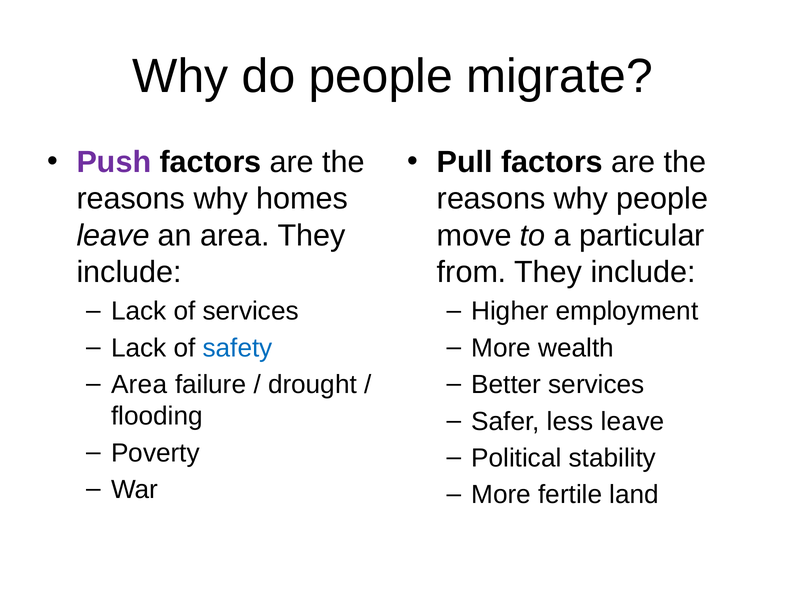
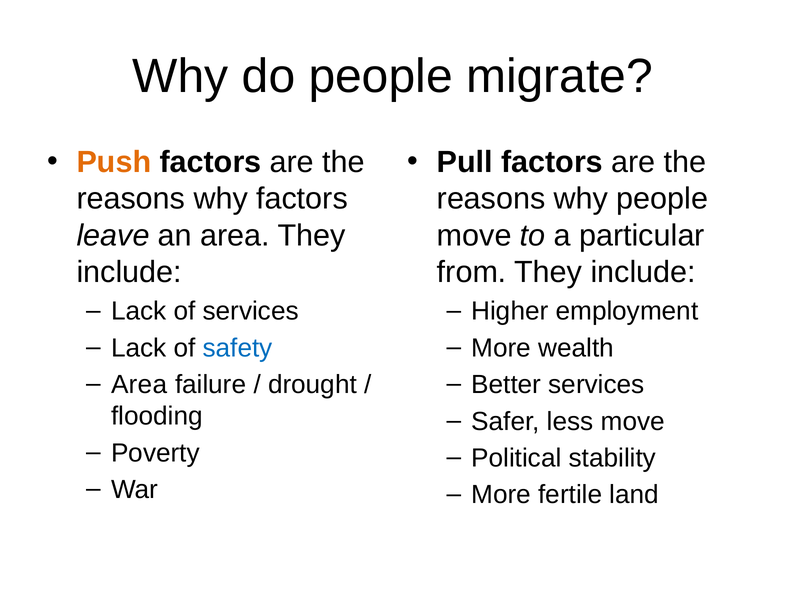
Push colour: purple -> orange (114, 162)
why homes: homes -> factors (302, 199)
less leave: leave -> move (633, 421)
